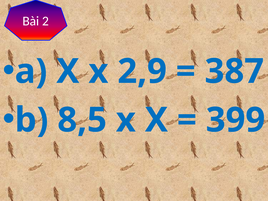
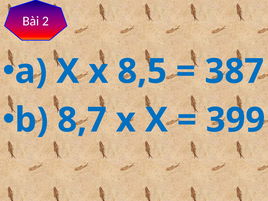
2,9: 2,9 -> 8,5 (142, 71)
8,5: 8,5 -> 8,7 (82, 120)
